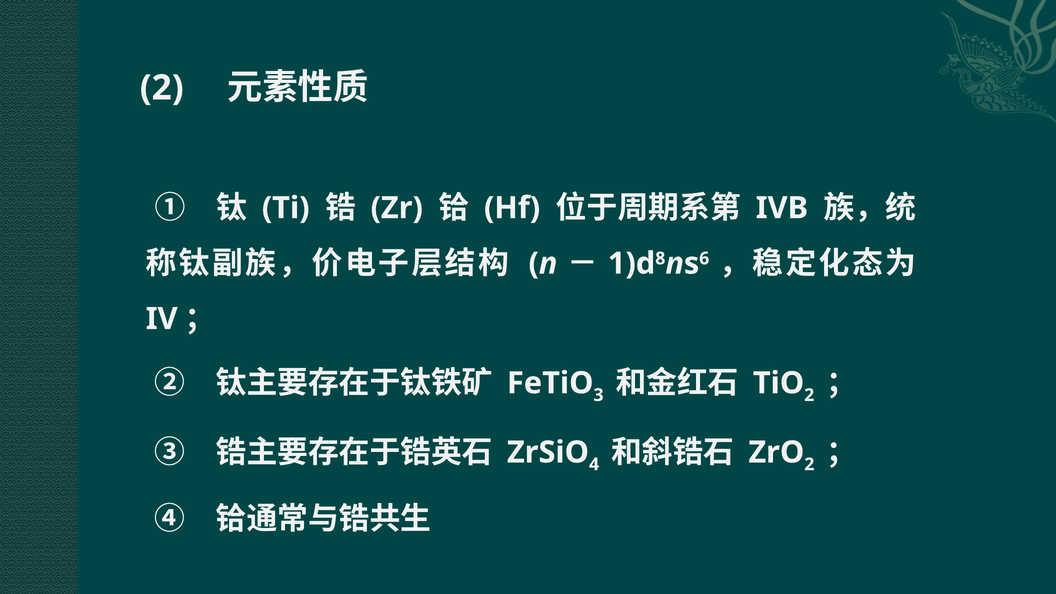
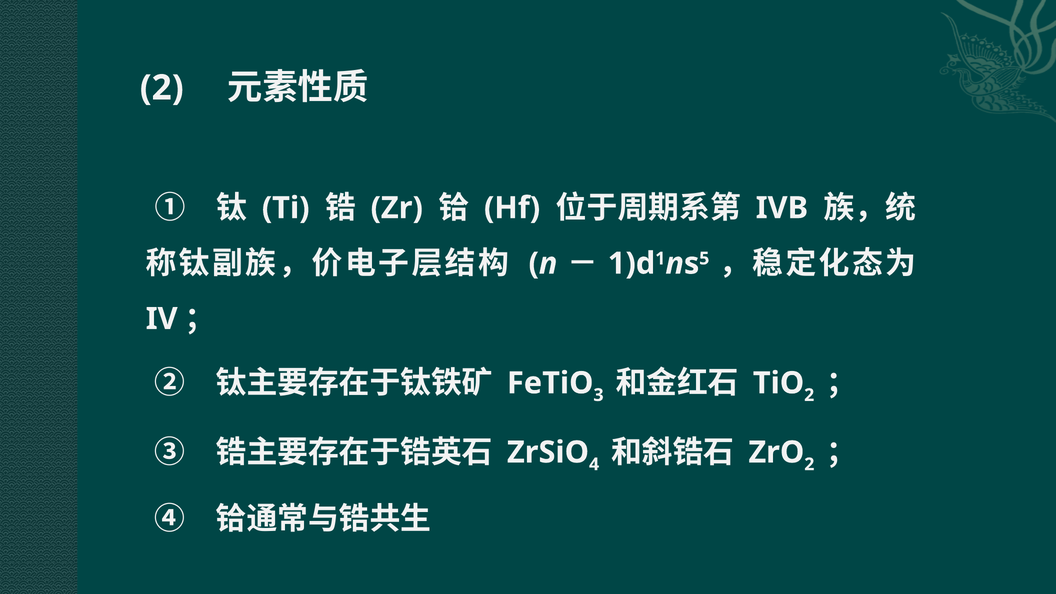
8: 8 -> 1 (660, 259)
6: 6 -> 5 (704, 259)
